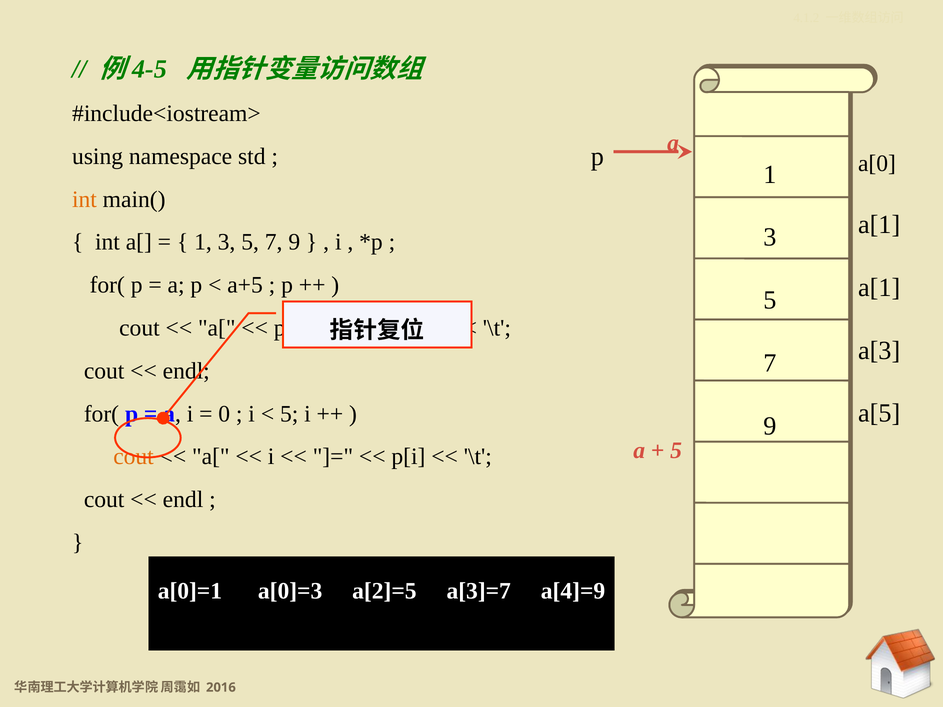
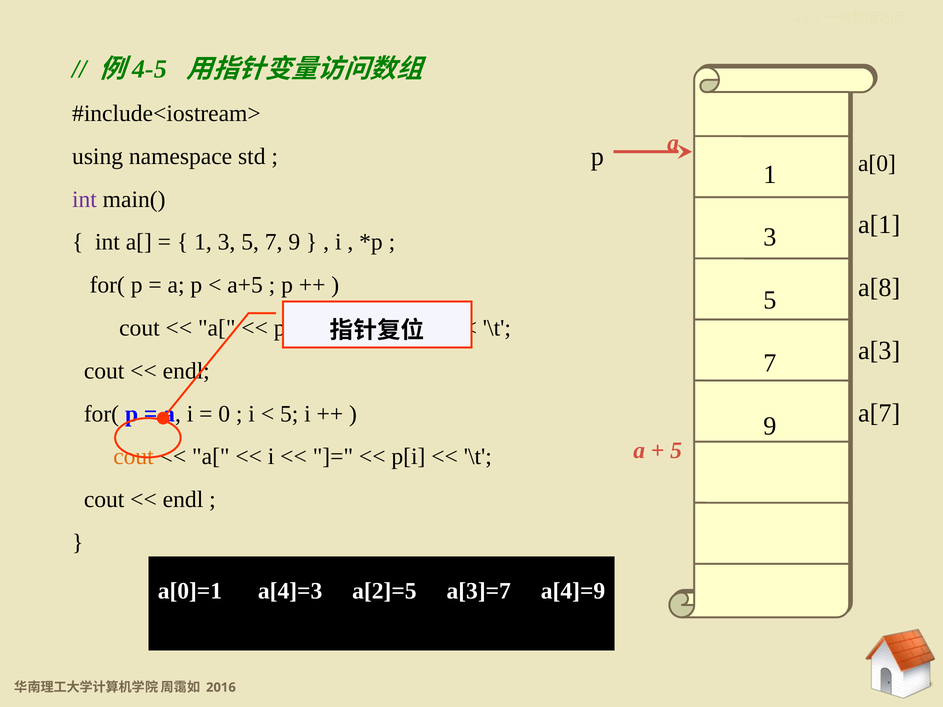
int colour: orange -> purple (84, 199)
a[1: a[1 -> a[8 (879, 288)
a[5: a[5 -> a[7 (879, 413)
a[0]=3: a[0]=3 -> a[4]=3 (290, 591)
